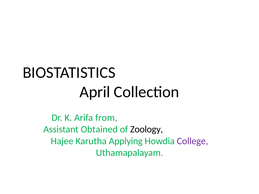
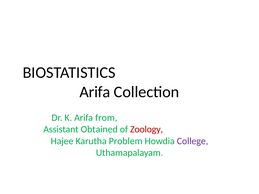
April: April -> Arifa (95, 92)
Zoology colour: black -> red (147, 130)
Applying: Applying -> Problem (126, 141)
